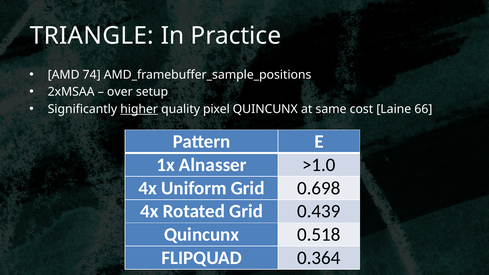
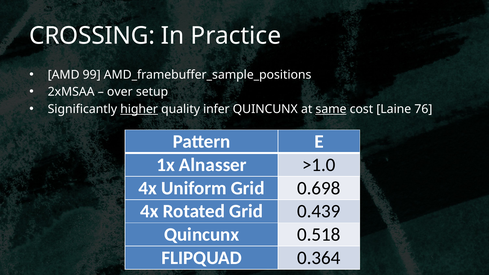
TRIANGLE: TRIANGLE -> CROSSING (92, 36)
74: 74 -> 99 (92, 75)
pixel: pixel -> infer (216, 109)
same underline: none -> present (331, 109)
66: 66 -> 76 (423, 109)
